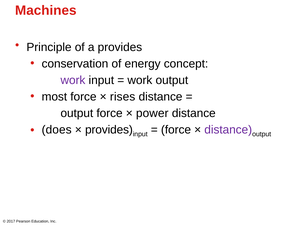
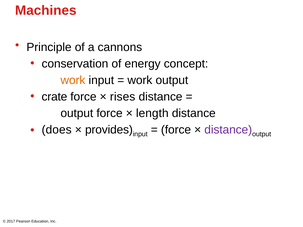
a provides: provides -> cannons (120, 47)
work colour: purple -> orange (73, 80)
most: most -> crate (54, 97)
power: power -> length (152, 113)
